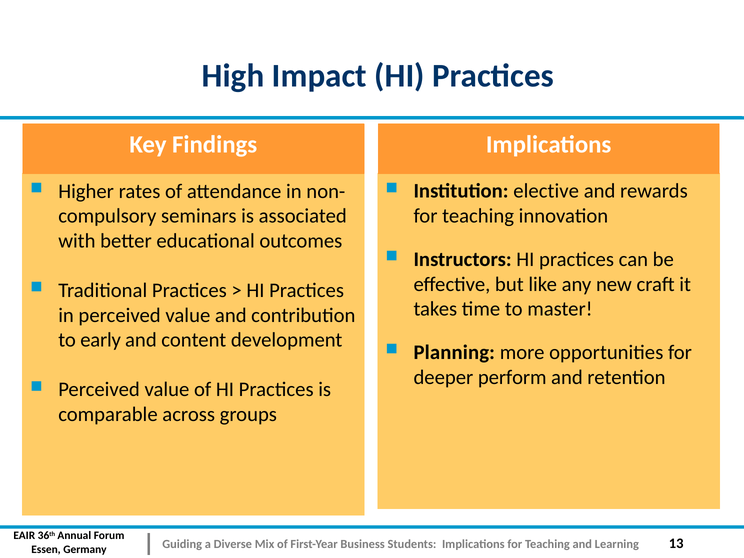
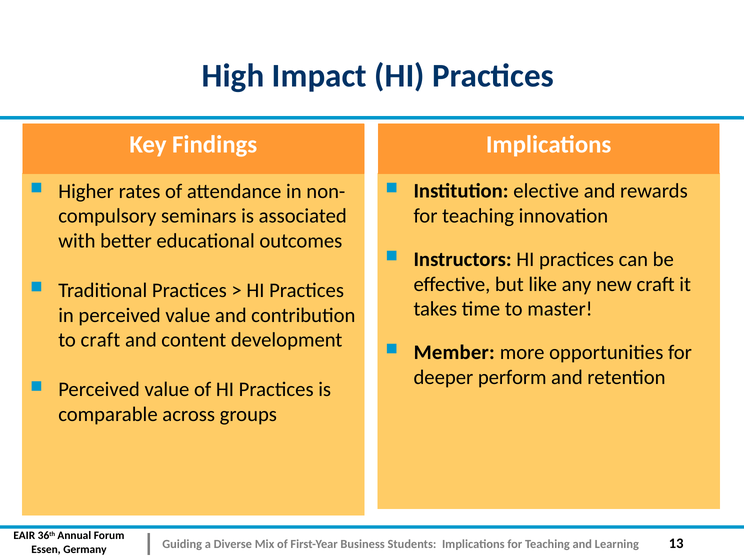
to early: early -> craft (100, 340)
Planning: Planning -> Member (454, 352)
